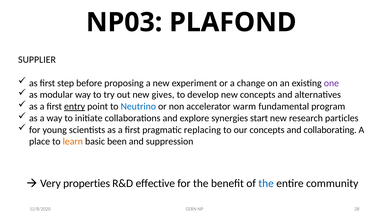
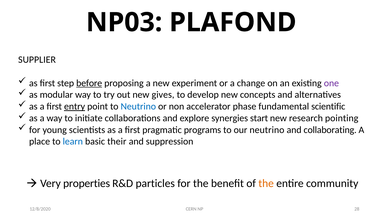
before underline: none -> present (89, 83)
warm: warm -> phase (245, 106)
program: program -> scientific (328, 106)
particles: particles -> pointing (342, 118)
replacing: replacing -> programs (203, 130)
our concepts: concepts -> neutrino (267, 130)
learn colour: orange -> blue (73, 141)
been: been -> their (117, 141)
effective: effective -> particles (155, 183)
the colour: blue -> orange (266, 183)
